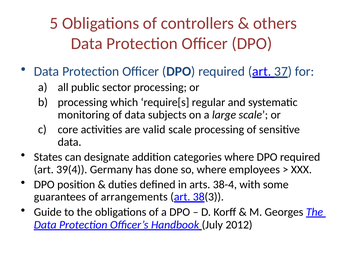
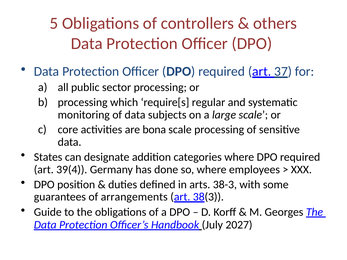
valid: valid -> bona (154, 130)
38-4: 38-4 -> 38-3 (225, 185)
2012: 2012 -> 2027 (239, 225)
